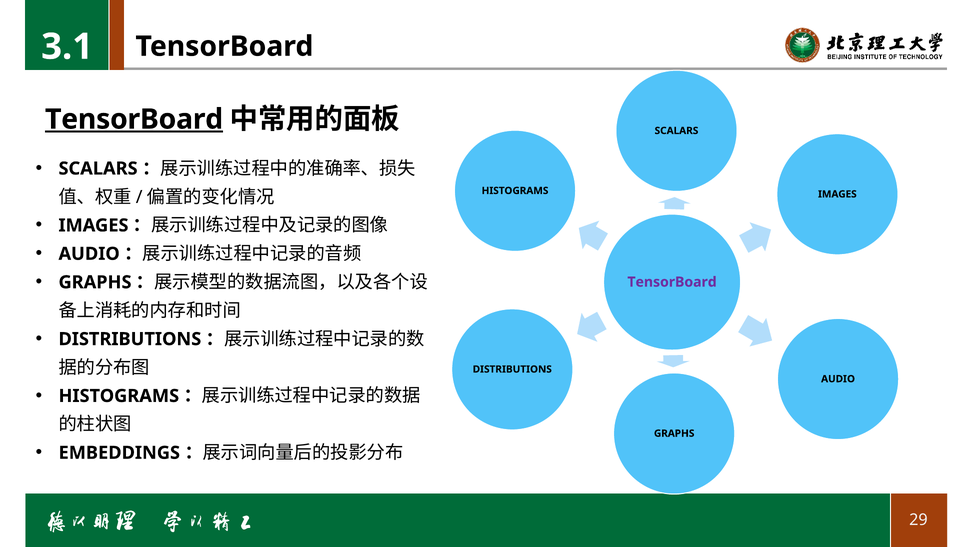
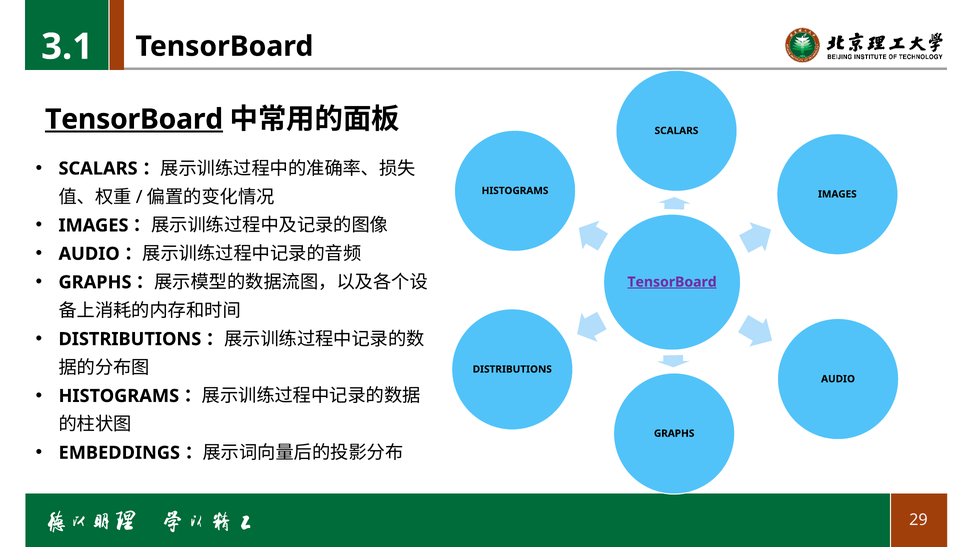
TensorBoard underline: none -> present (672, 282)
